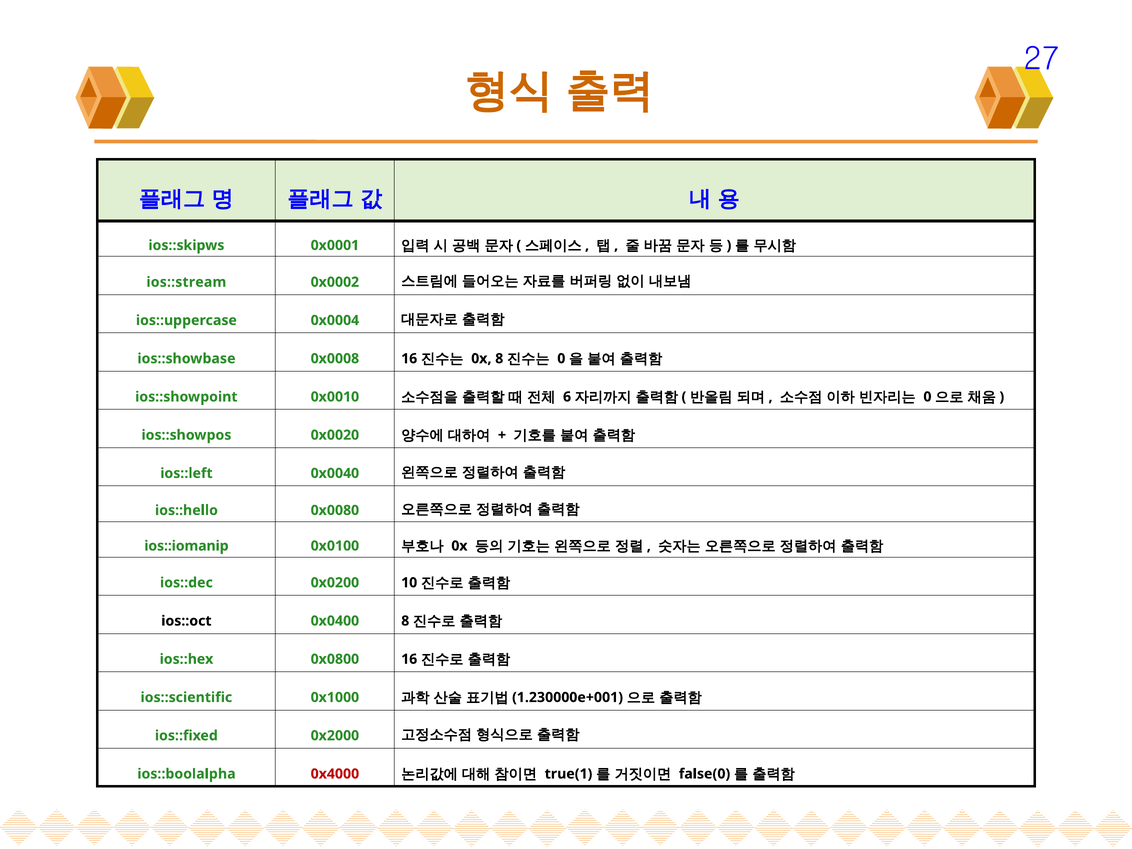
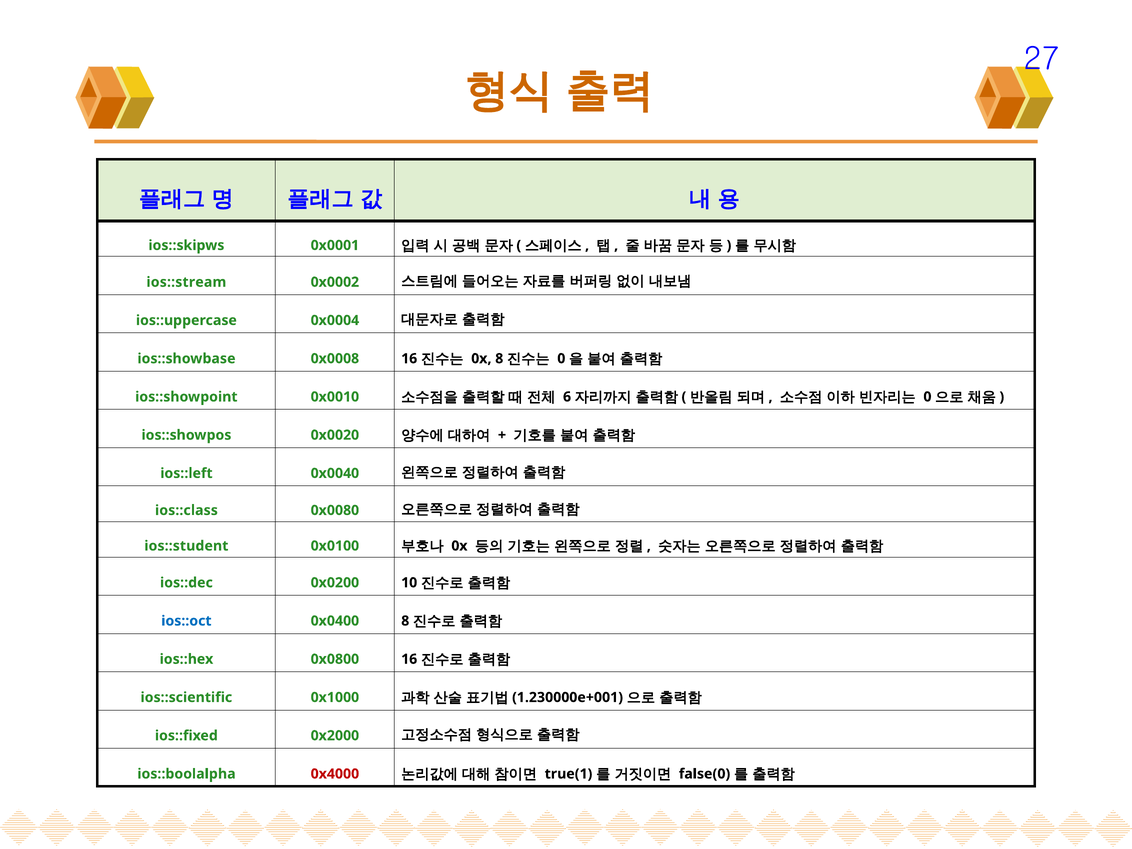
ios::hello: ios::hello -> ios::class (186, 510)
ios::iomanip: ios::iomanip -> ios::student (186, 546)
ios::oct colour: black -> blue (186, 621)
